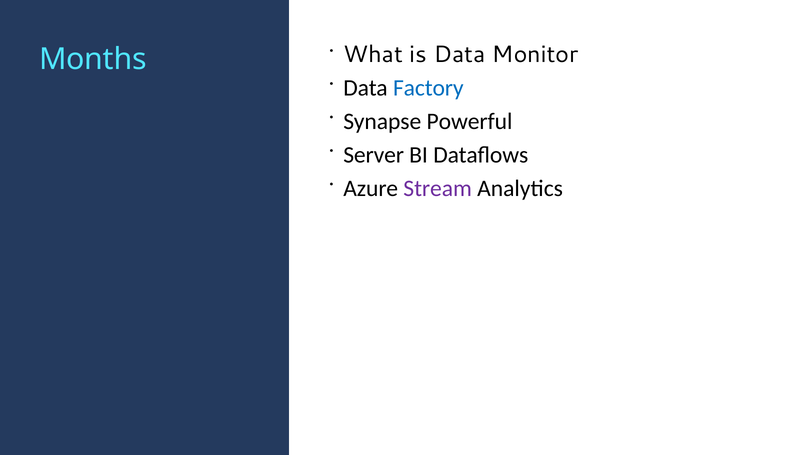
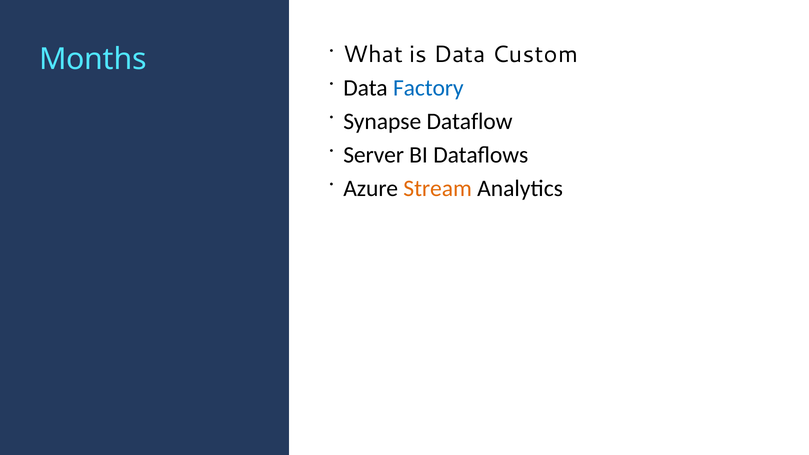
Monitor: Monitor -> Custom (535, 55)
Powerful: Powerful -> Dataflow (470, 121)
Stream colour: purple -> orange (438, 188)
